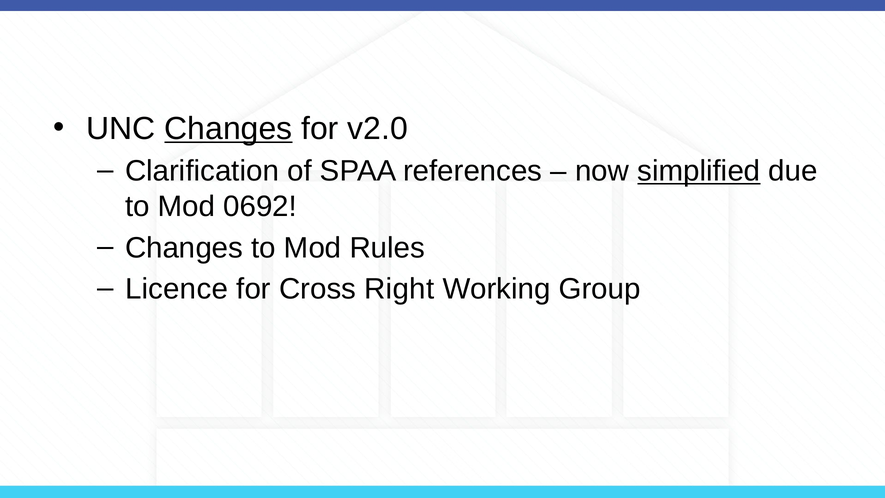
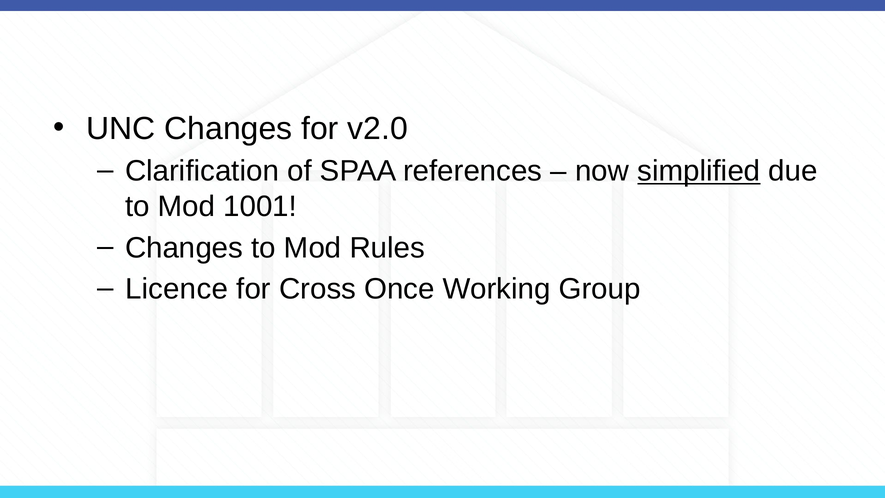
Changes underline: present -> none (228, 128)
0692: 0692 -> 1001 (260, 206)
Right: Right -> Once (399, 289)
